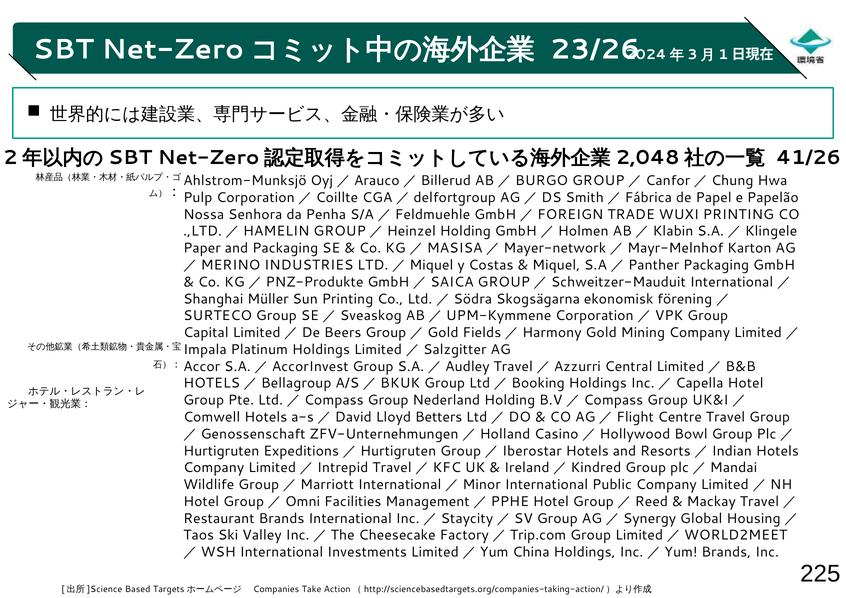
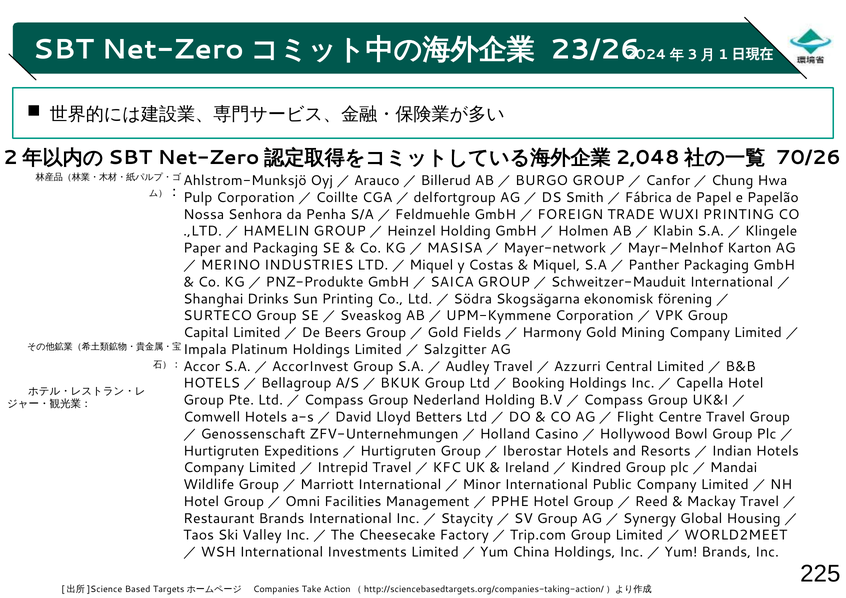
41/26: 41/26 -> 70/26 (808, 158)
Müller: Müller -> Drinks (268, 299)
